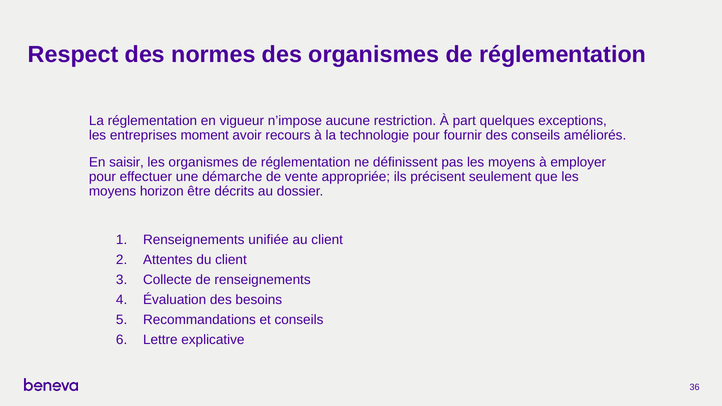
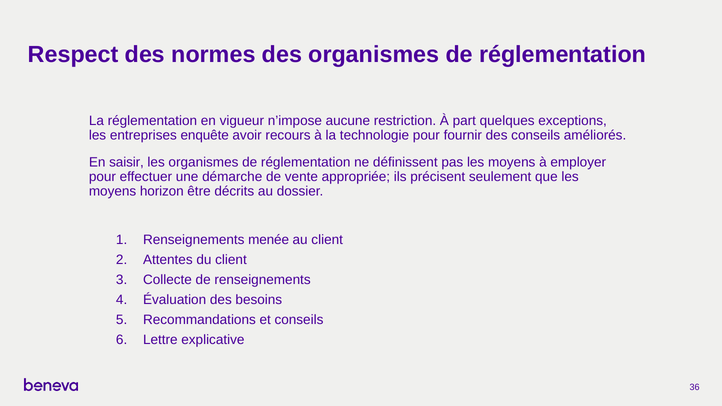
moment: moment -> enquête (205, 135)
unifiée: unifiée -> menée (269, 240)
